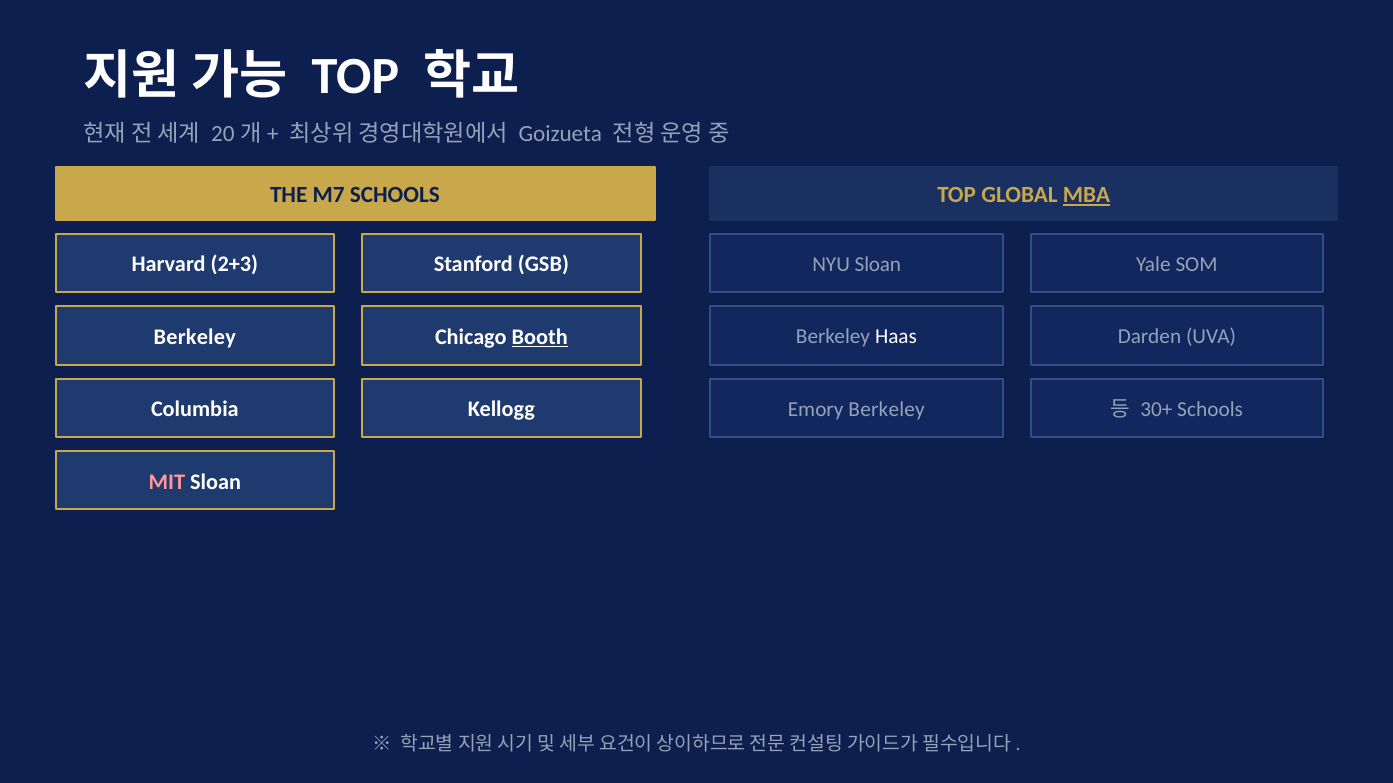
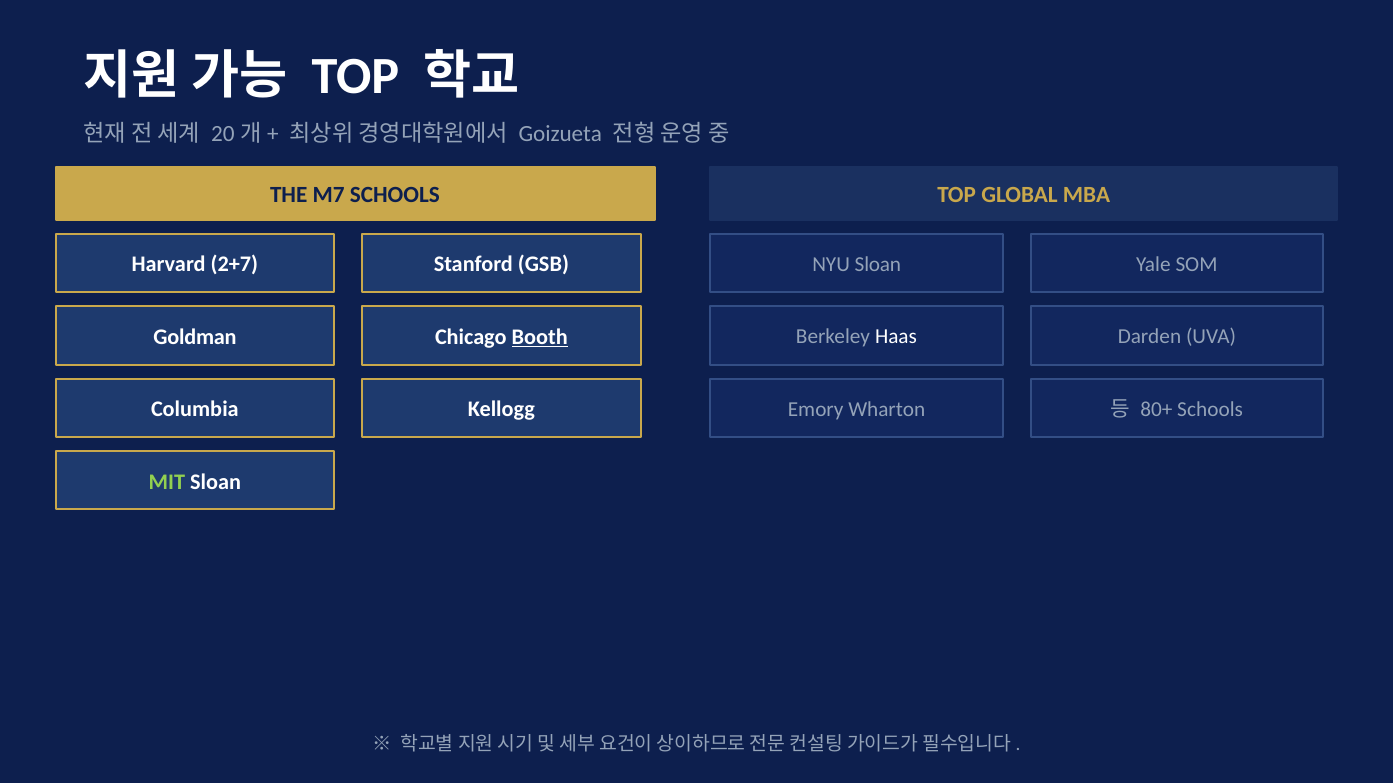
MBA underline: present -> none (1086, 195)
2+3: 2+3 -> 2+7 (234, 265)
Berkeley: Berkeley -> Goldman (195, 337)
Emory Berkeley: Berkeley -> Wharton (887, 410)
30+: 30+ -> 80+ (1156, 410)
MIT colour: pink -> light green (167, 482)
